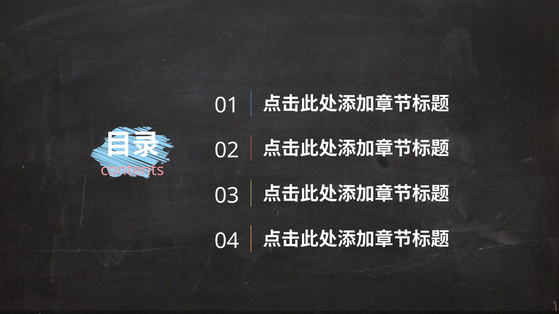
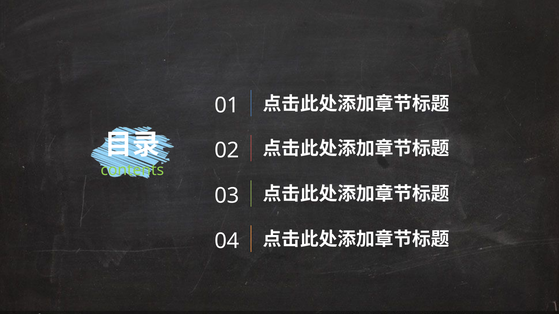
contents colour: pink -> light green (132, 170)
